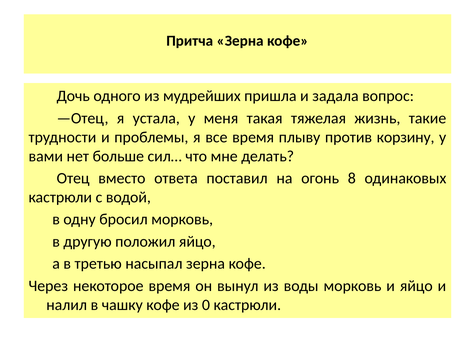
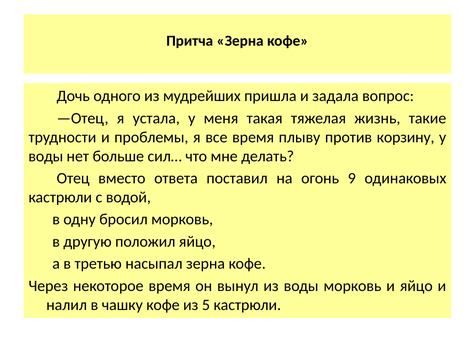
вами: вами -> воды (46, 156)
8: 8 -> 9 (352, 178)
0: 0 -> 5 (206, 305)
